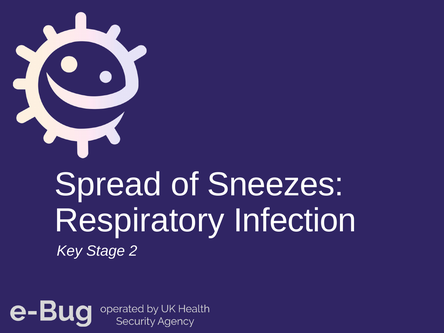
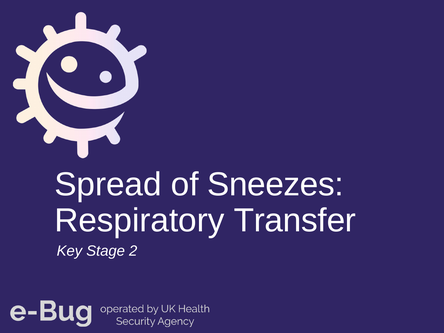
Infection: Infection -> Transfer (295, 221)
